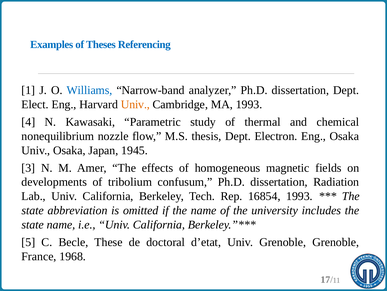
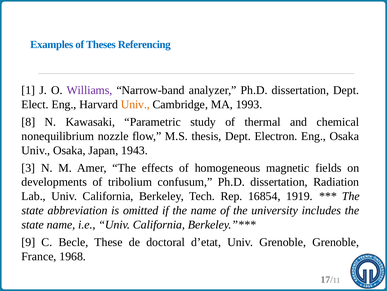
Williams colour: blue -> purple (89, 90)
4: 4 -> 8 (28, 122)
1945: 1945 -> 1943 (134, 150)
16854 1993: 1993 -> 1919 (299, 196)
5: 5 -> 9 (28, 242)
